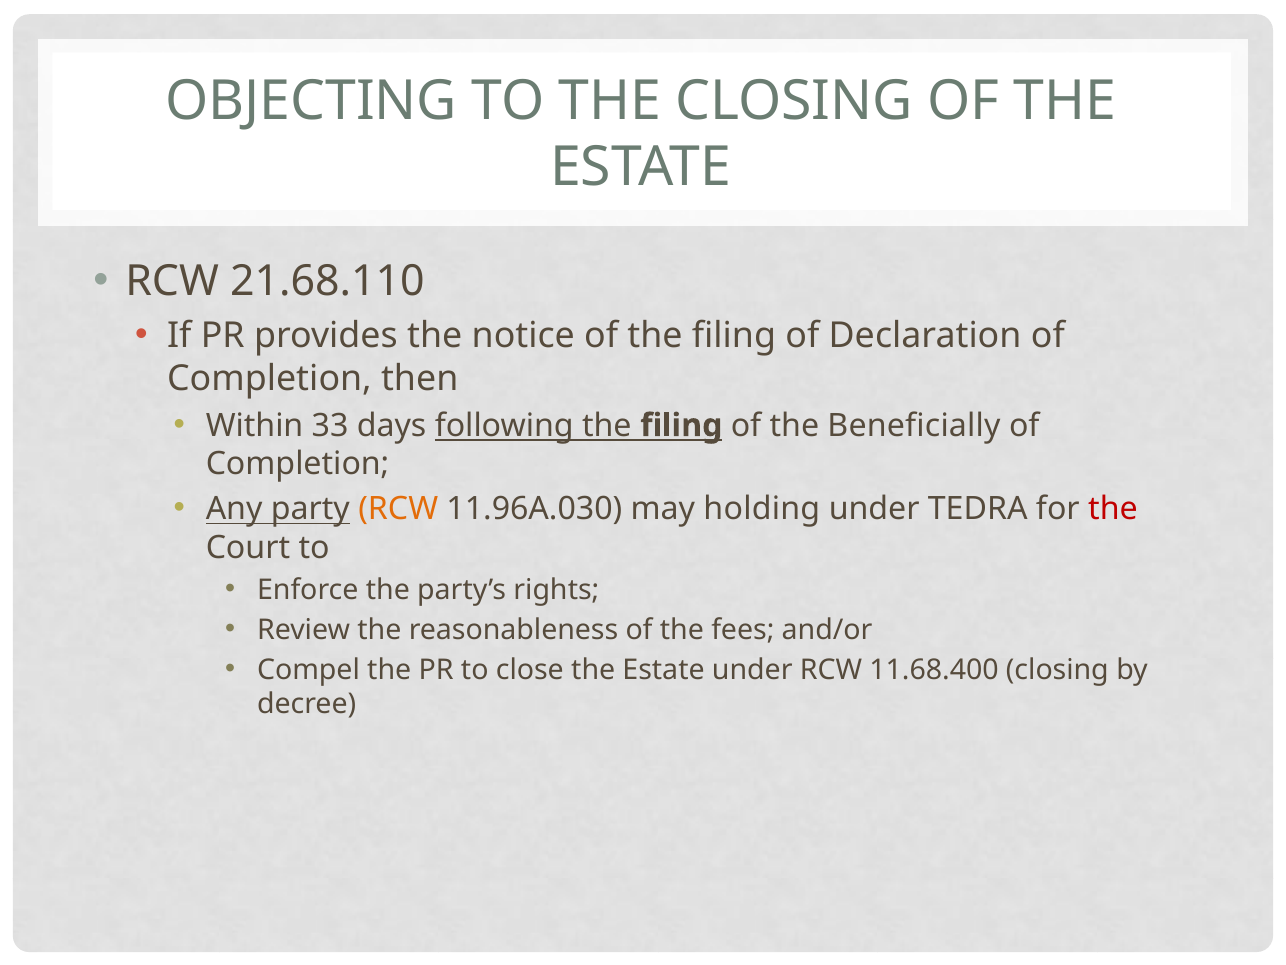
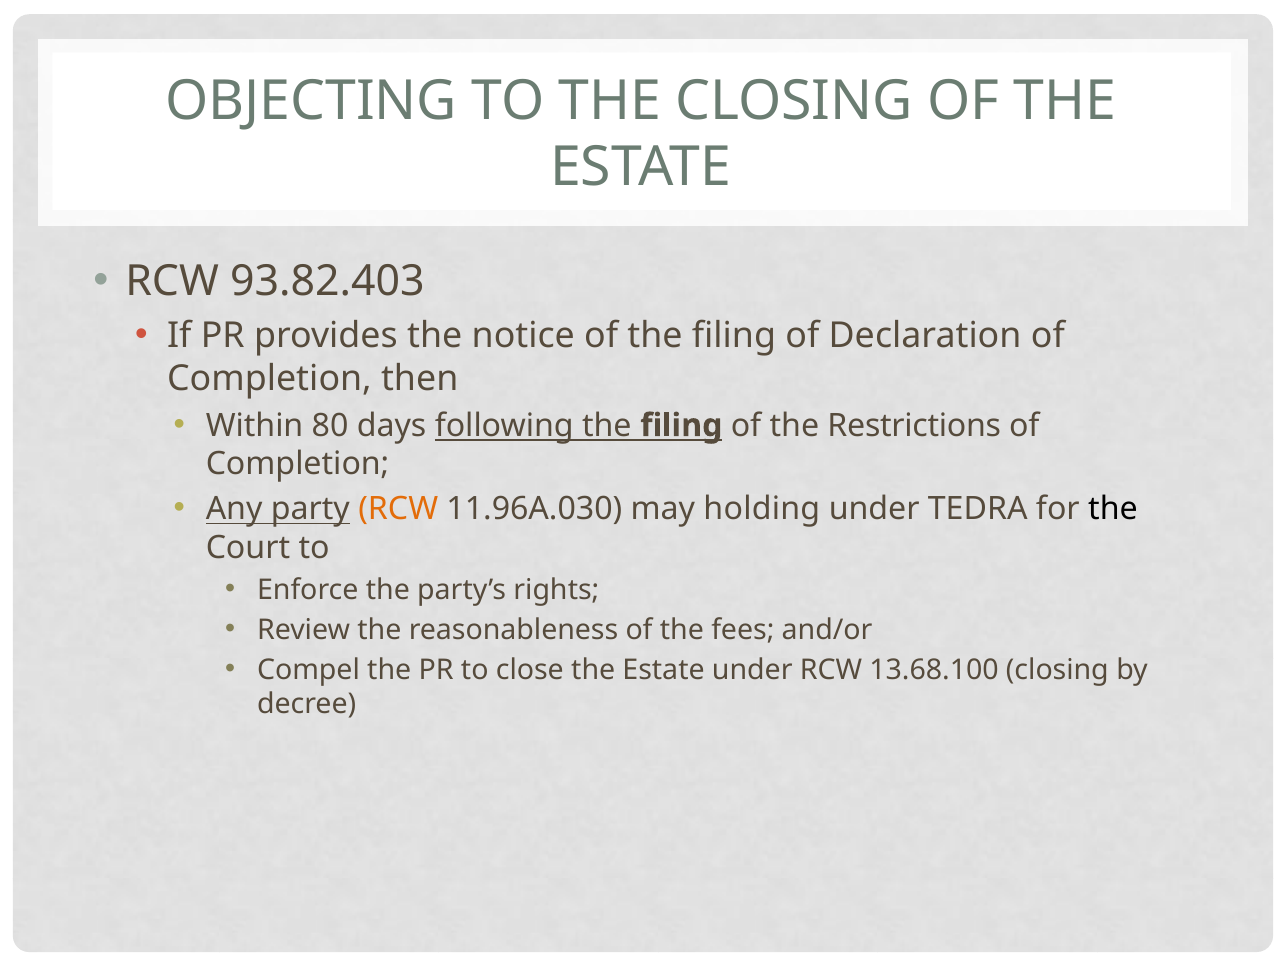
21.68.110: 21.68.110 -> 93.82.403 (327, 282)
33: 33 -> 80 (330, 425)
Beneficially: Beneficially -> Restrictions (914, 425)
the colour: red -> black (1113, 509)
11.68.400: 11.68.400 -> 13.68.100 (934, 669)
